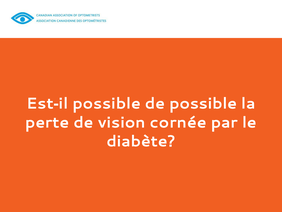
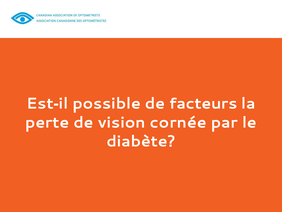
de possible: possible -> facteurs (203, 103)
